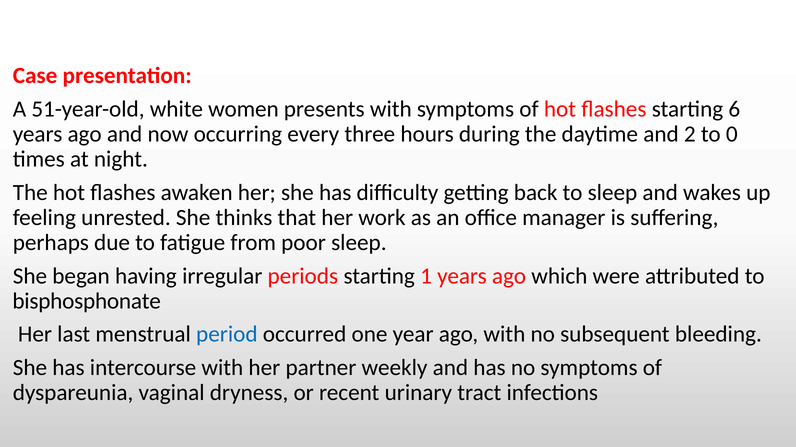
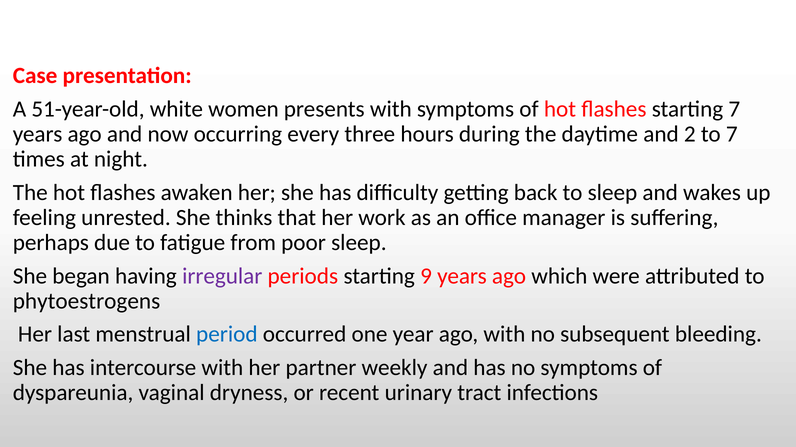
starting 6: 6 -> 7 (734, 109)
to 0: 0 -> 7 (732, 134)
irregular colour: black -> purple (222, 276)
1: 1 -> 9 (426, 276)
bisphosphonate: bisphosphonate -> phytoestrogens (87, 301)
